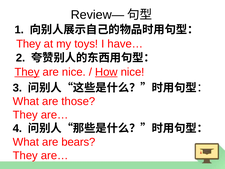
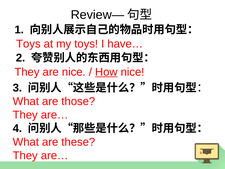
They: They -> Toys (28, 44)
They underline: present -> none (27, 72)
bears: bears -> these (78, 142)
